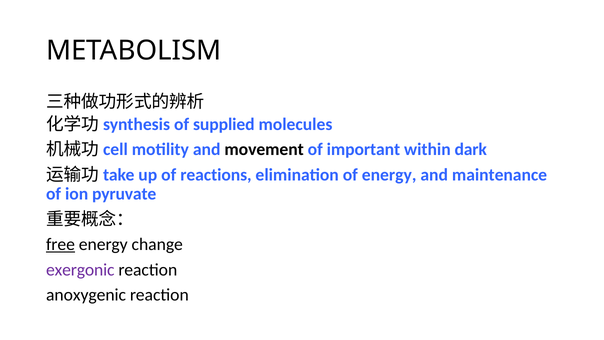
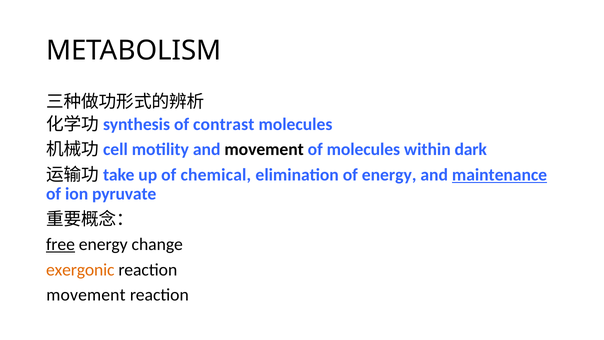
supplied: supplied -> contrast (224, 124)
of important: important -> molecules (363, 150)
reactions: reactions -> chemical (216, 175)
maintenance underline: none -> present (500, 175)
exergonic colour: purple -> orange (80, 270)
anoxygenic: anoxygenic -> movement (86, 295)
